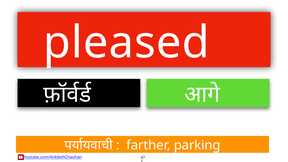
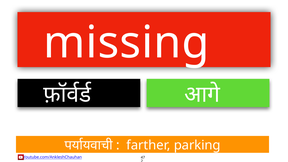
pleased: pleased -> missing (126, 43)
